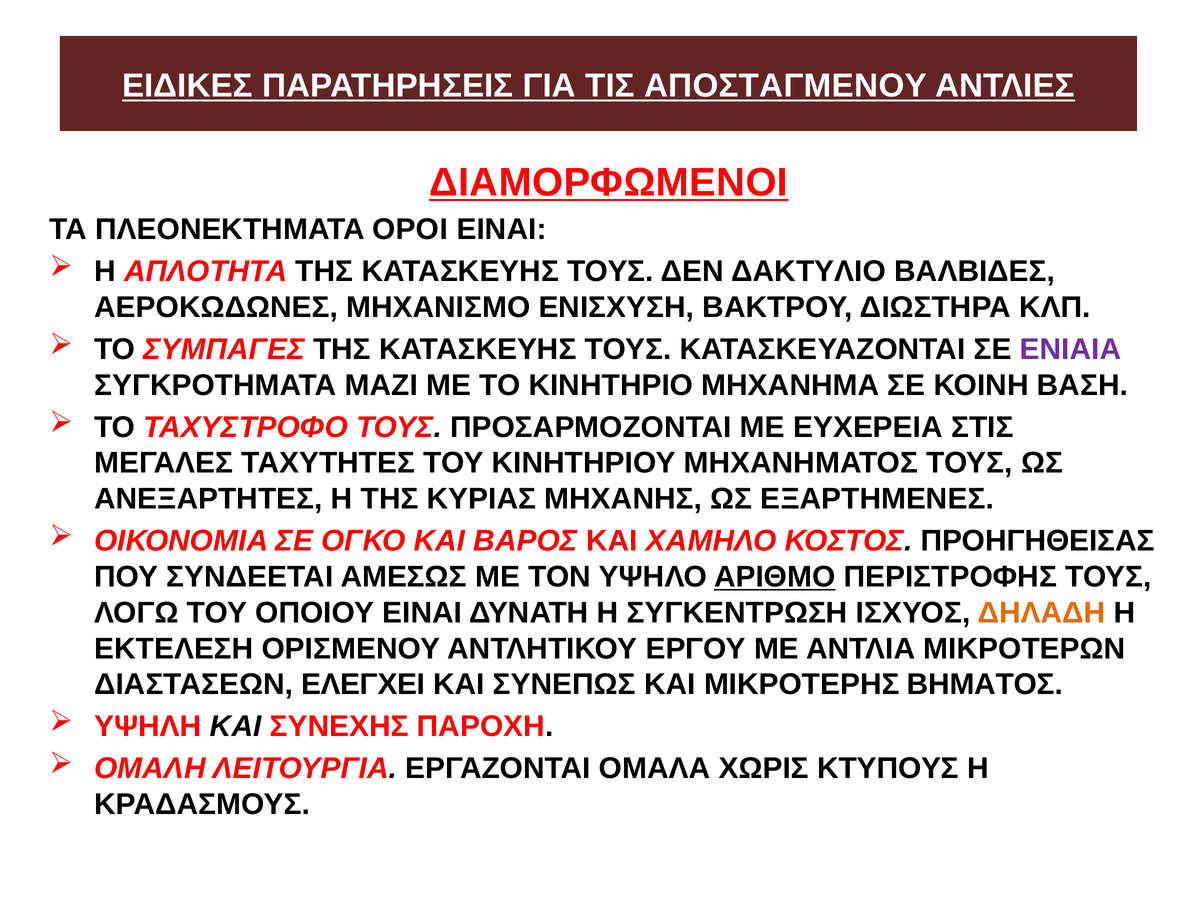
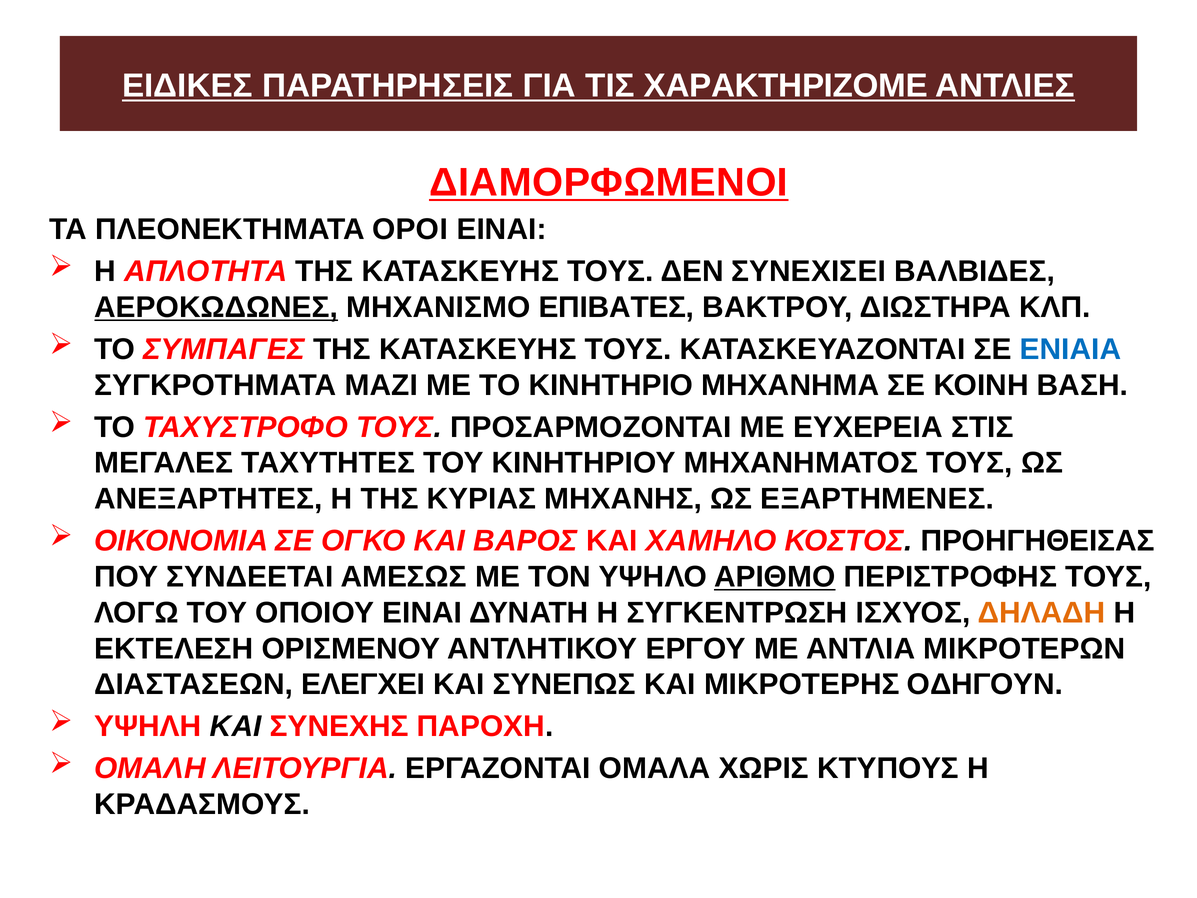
ΑΠΟΣΤΑΓΜΕΝΟΥ: ΑΠΟΣΤΑΓΜΕΝΟΥ -> ΧΑΡΑΚΤΗΡΙΖΟΜΕ (786, 86)
ΔΑΚΤΥΛΙΟ: ΔΑΚΤΥΛΙΟ -> ΣΥΝΕΧΙΣΕΙ (809, 271)
ΑΕΡΟΚΩΔΩΝΕΣ underline: none -> present (216, 307)
ΕΝΙΣΧΥΣΗ: ΕΝΙΣΧΥΣΗ -> ΕΠΙΒΑΤΕΣ (616, 307)
ΕΝΙΑΙΑ colour: purple -> blue (1071, 349)
ΒΗΜΑΤΟΣ: ΒΗΜΑΤΟΣ -> ΟΔΗΓΟΥΝ (985, 684)
